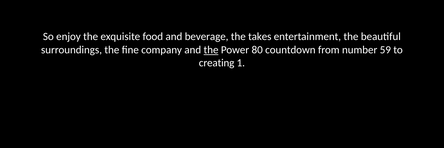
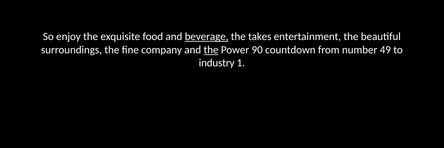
beverage underline: none -> present (207, 37)
80: 80 -> 90 (257, 50)
59: 59 -> 49 (385, 50)
creating: creating -> industry (217, 63)
